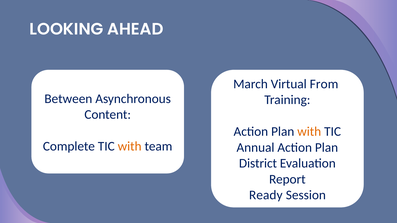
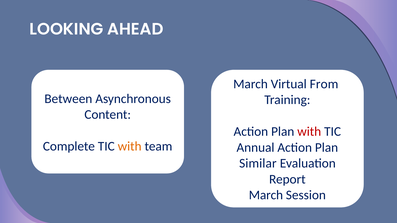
with colour: orange -> red (309, 132)
District: District -> Similar (258, 164)
Ready: Ready -> March (266, 195)
